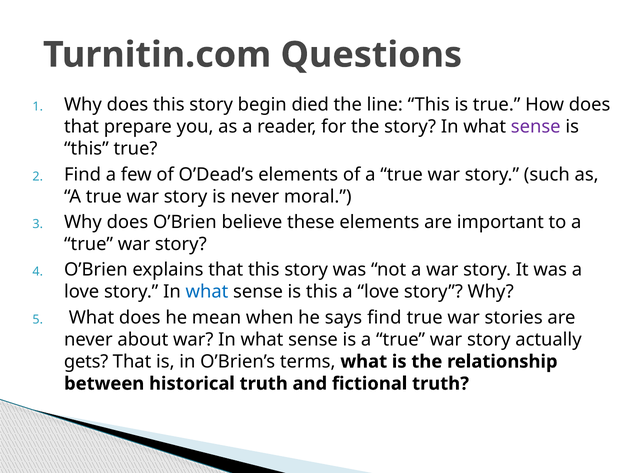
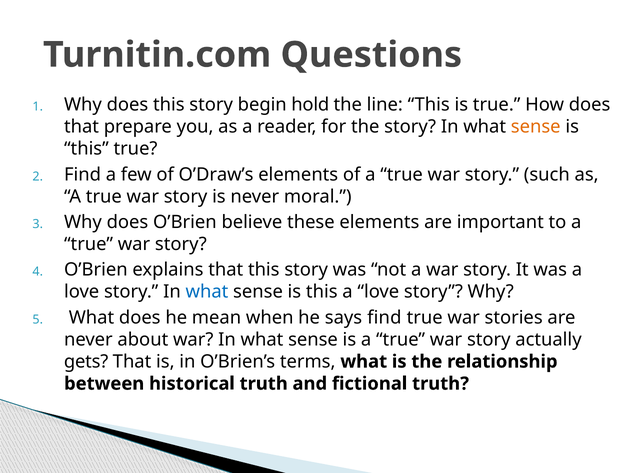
died: died -> hold (310, 105)
sense colour: purple -> orange (536, 127)
O’Dead’s: O’Dead’s -> O’Draw’s (216, 175)
